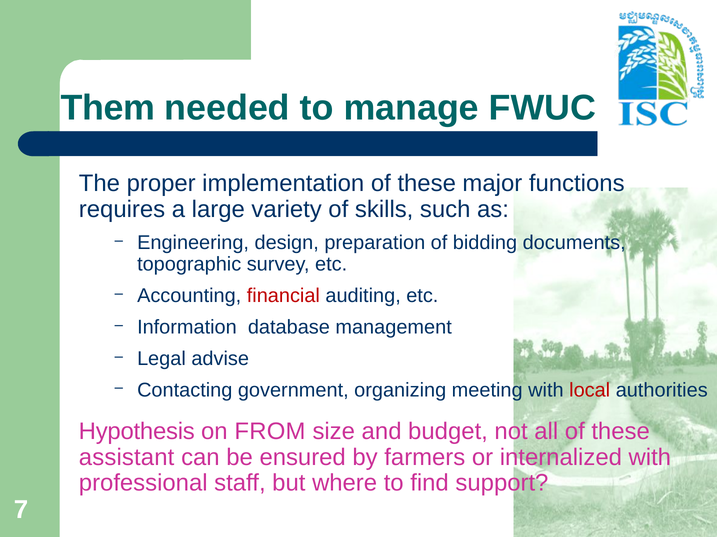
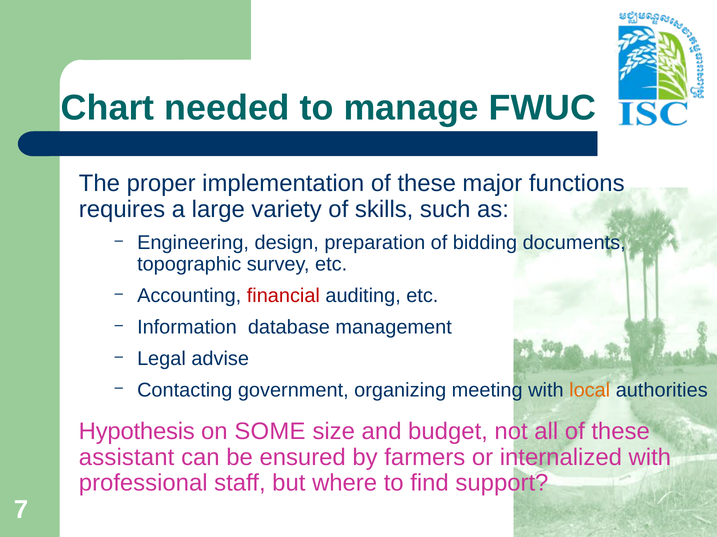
Them: Them -> Chart (108, 108)
local colour: red -> orange (590, 391)
FROM: FROM -> SOME (270, 432)
